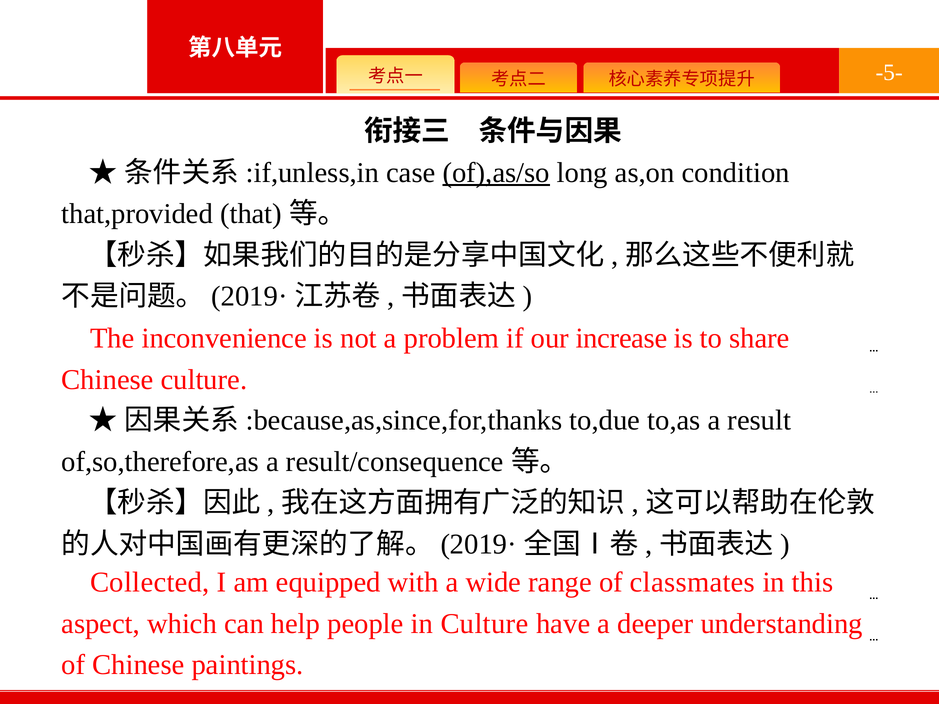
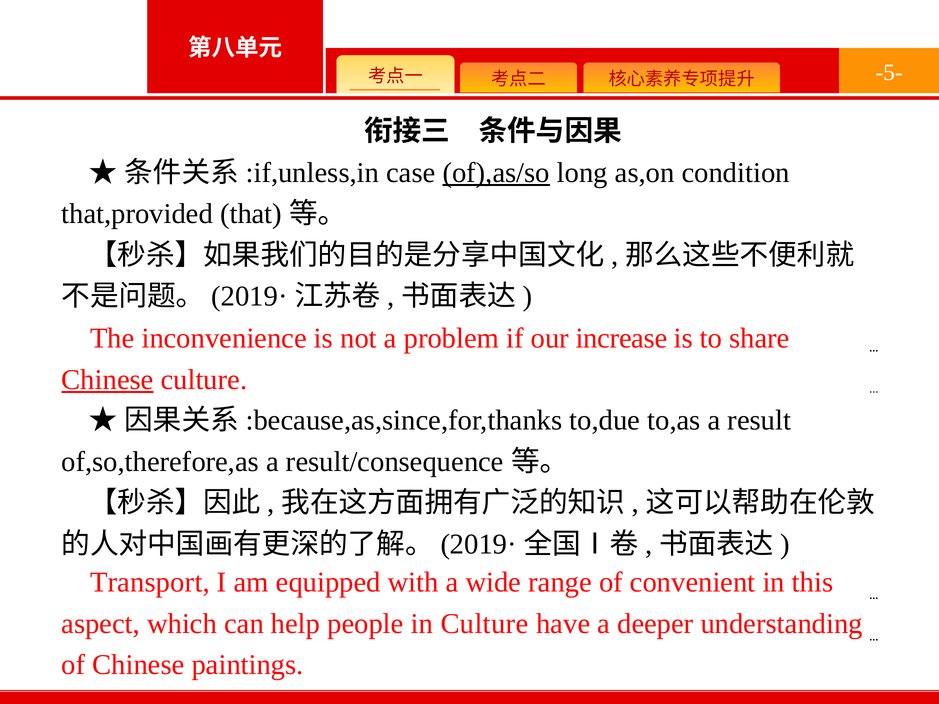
Chinese underline: none -> present (107, 380)
Collected: Collected -> Transport (150, 583)
classmates: classmates -> convenient (693, 583)
